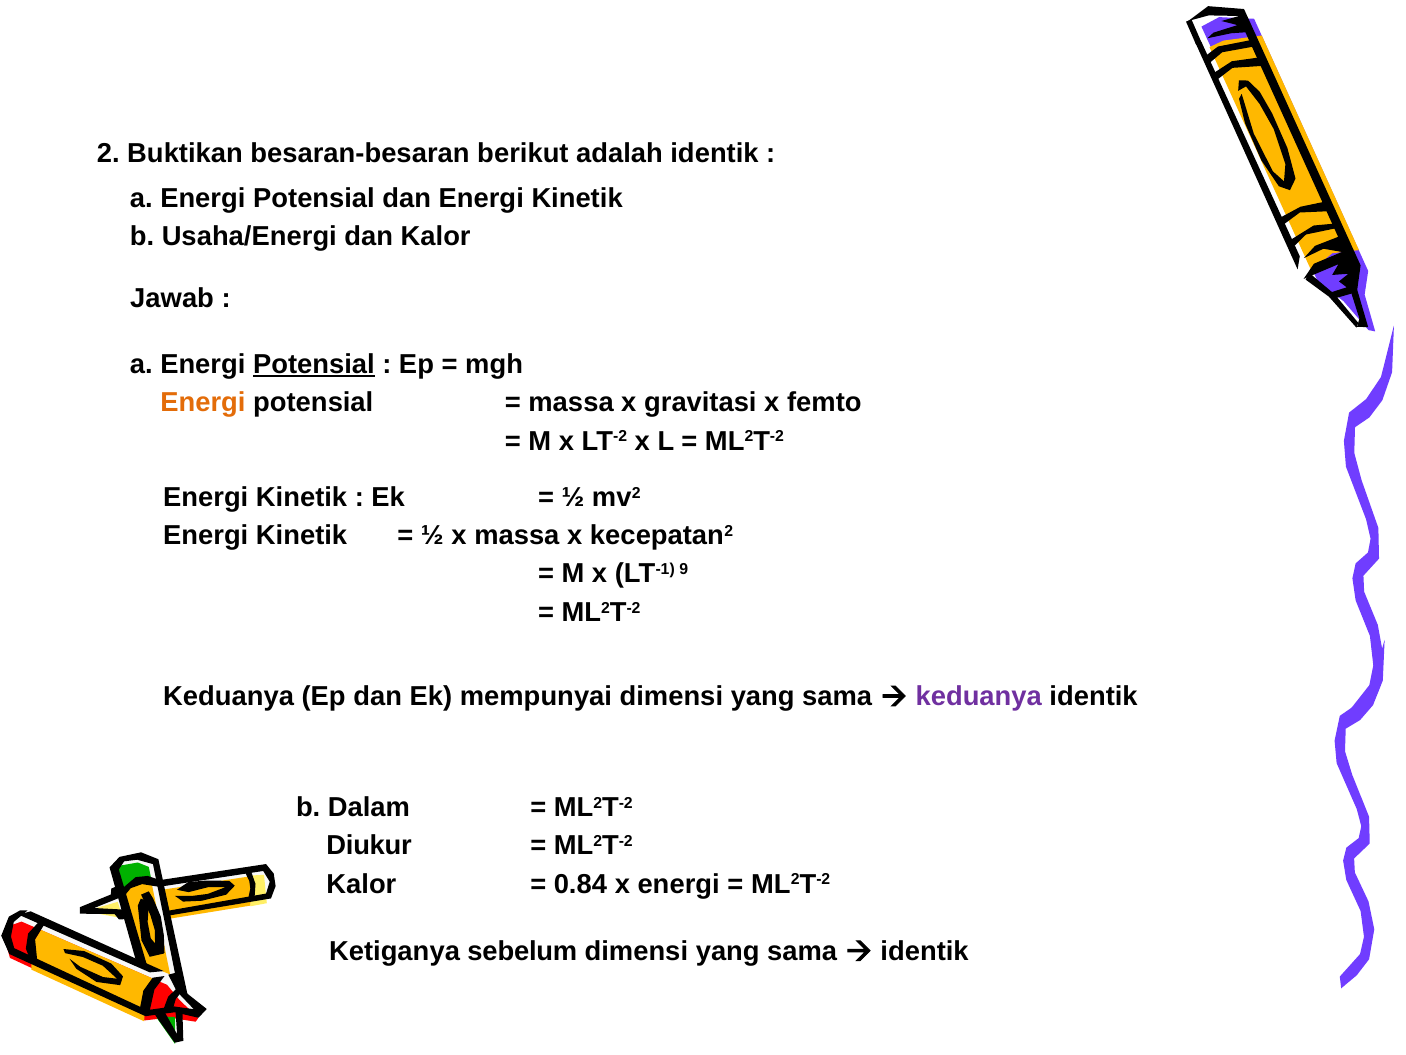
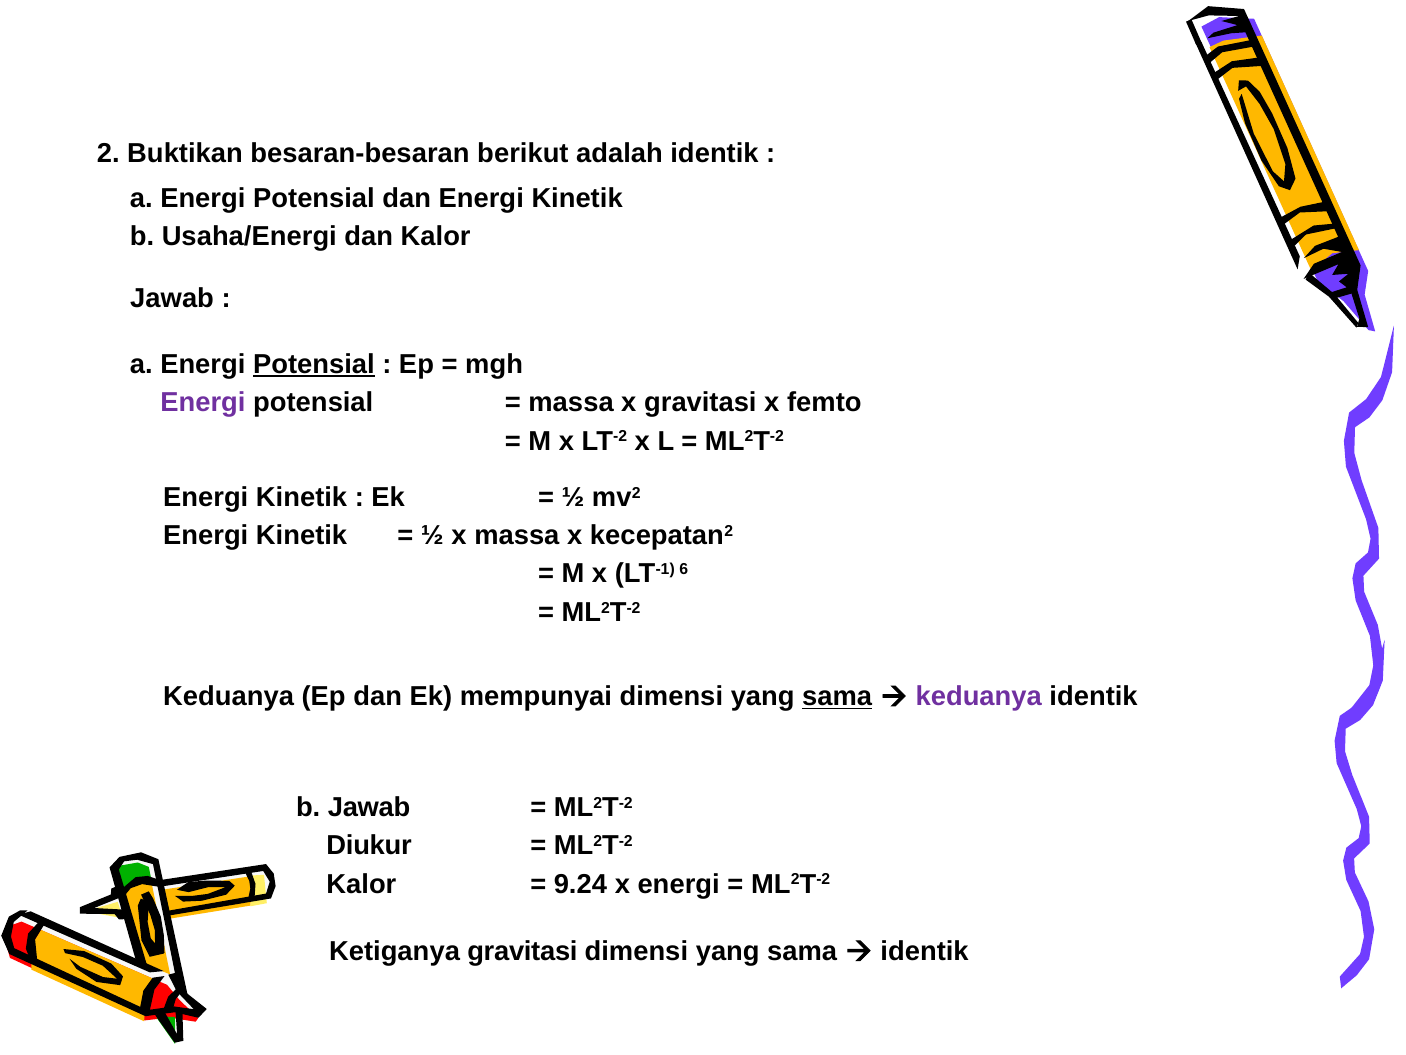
Energi colour: orange -> purple (203, 403)
9: 9 -> 6 (684, 569)
sama underline: none -> present (837, 697)
b Dalam: Dalam -> Jawab (369, 807)
0.84: 0.84 -> 9.24 (580, 884)
Ketiganya sebelum: sebelum -> gravitasi (522, 951)
